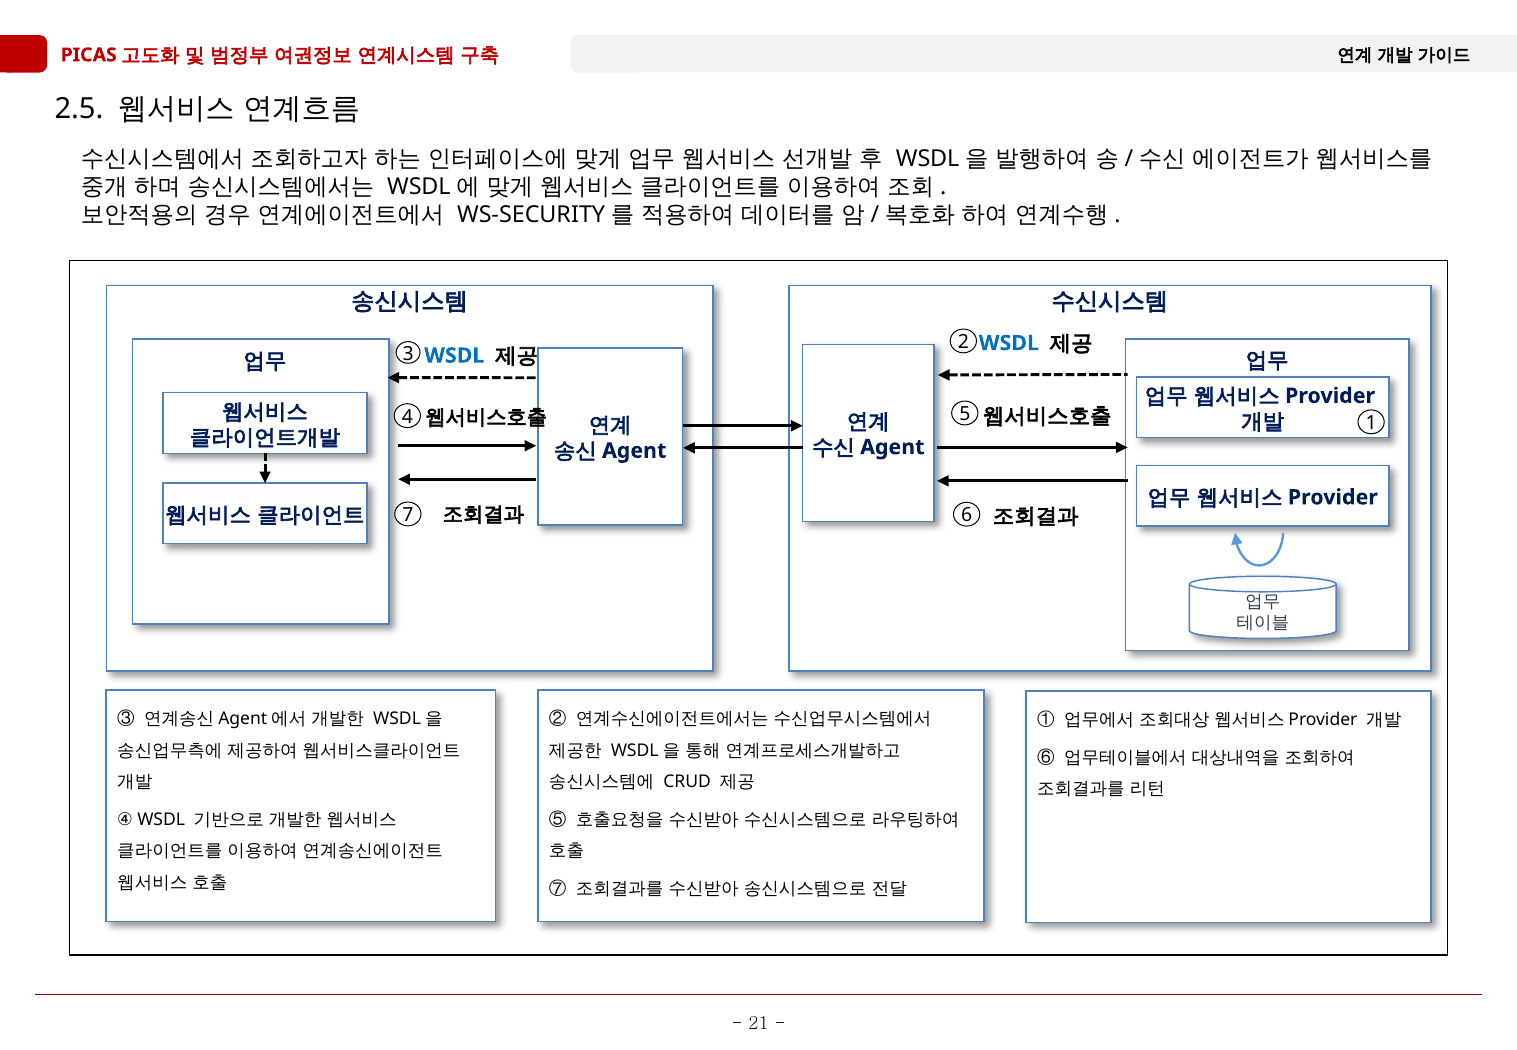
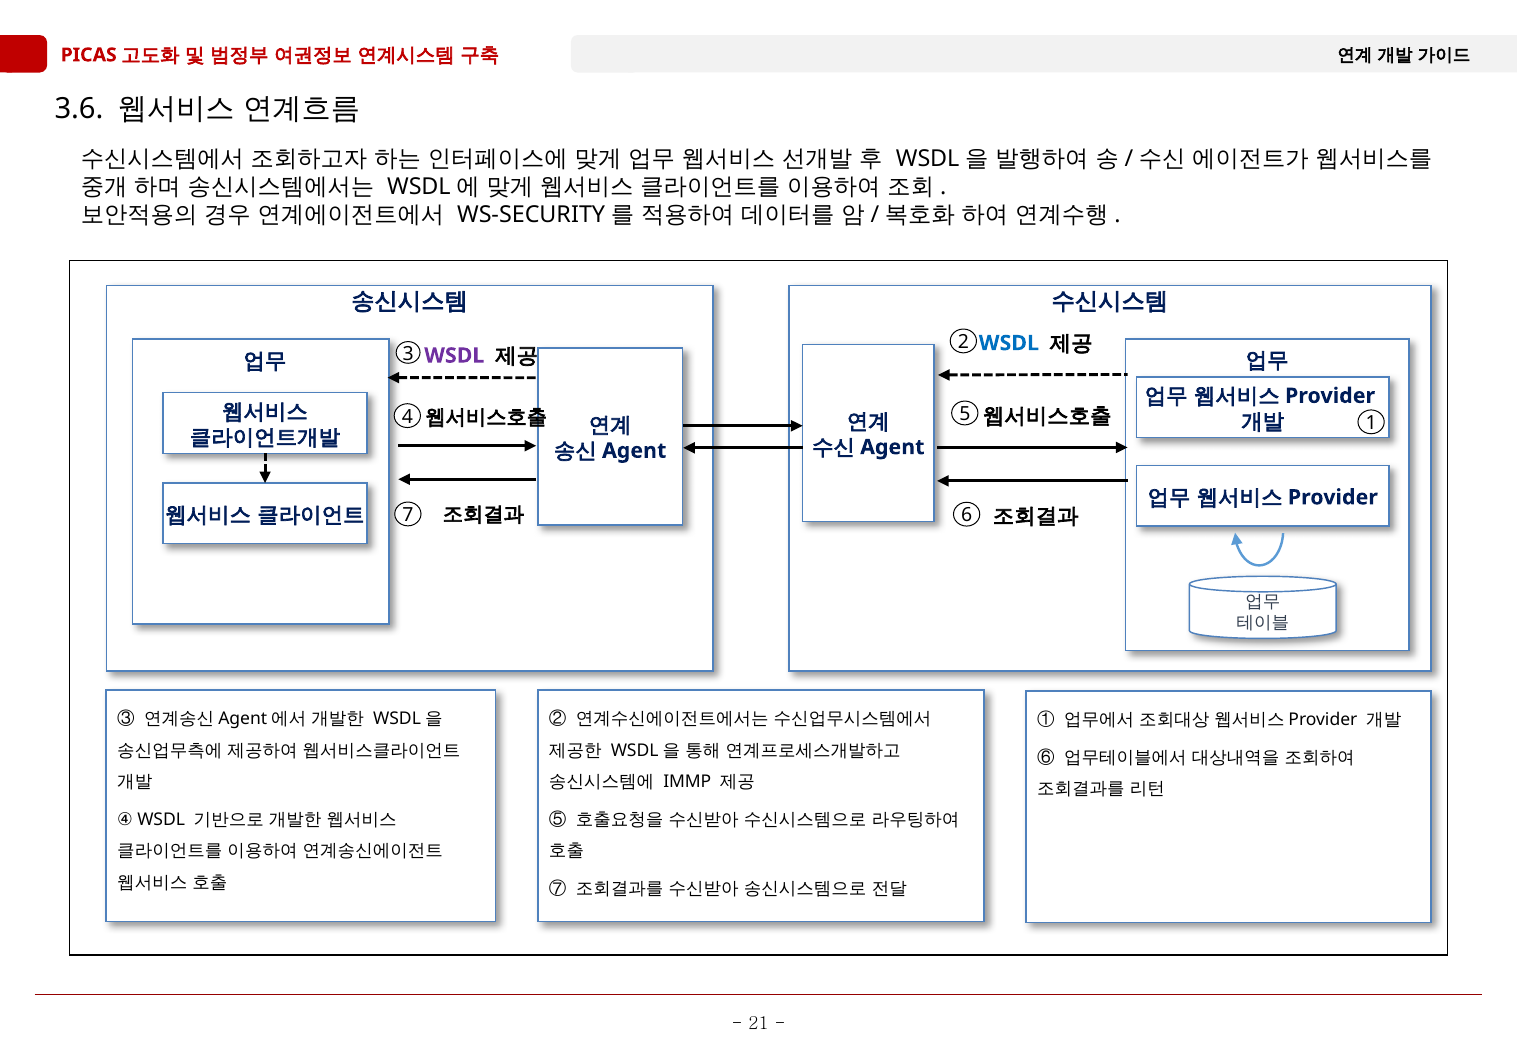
2.5: 2.5 -> 3.6 (79, 109)
WSDL colour: blue -> purple (454, 356)
CRUD: CRUD -> IMMP (687, 782)
